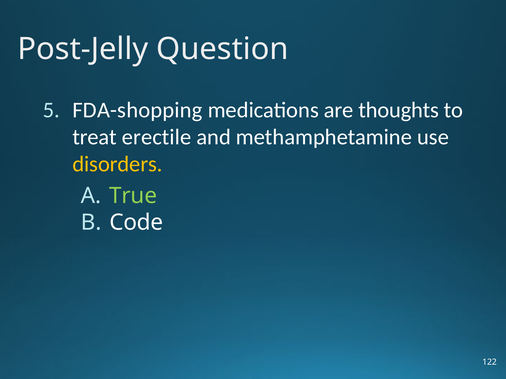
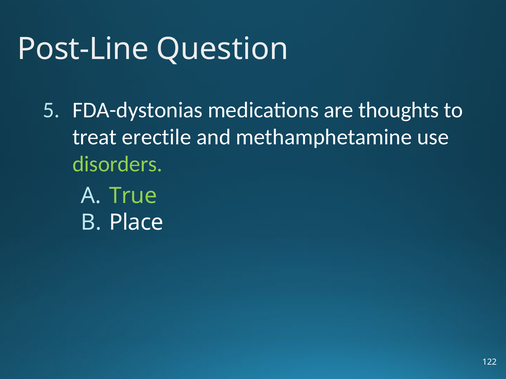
Post-Jelly: Post-Jelly -> Post-Line (83, 49)
FDA-shopping: FDA-shopping -> FDA-dystonias (138, 110)
disorders colour: yellow -> light green (118, 164)
Code: Code -> Place (136, 223)
